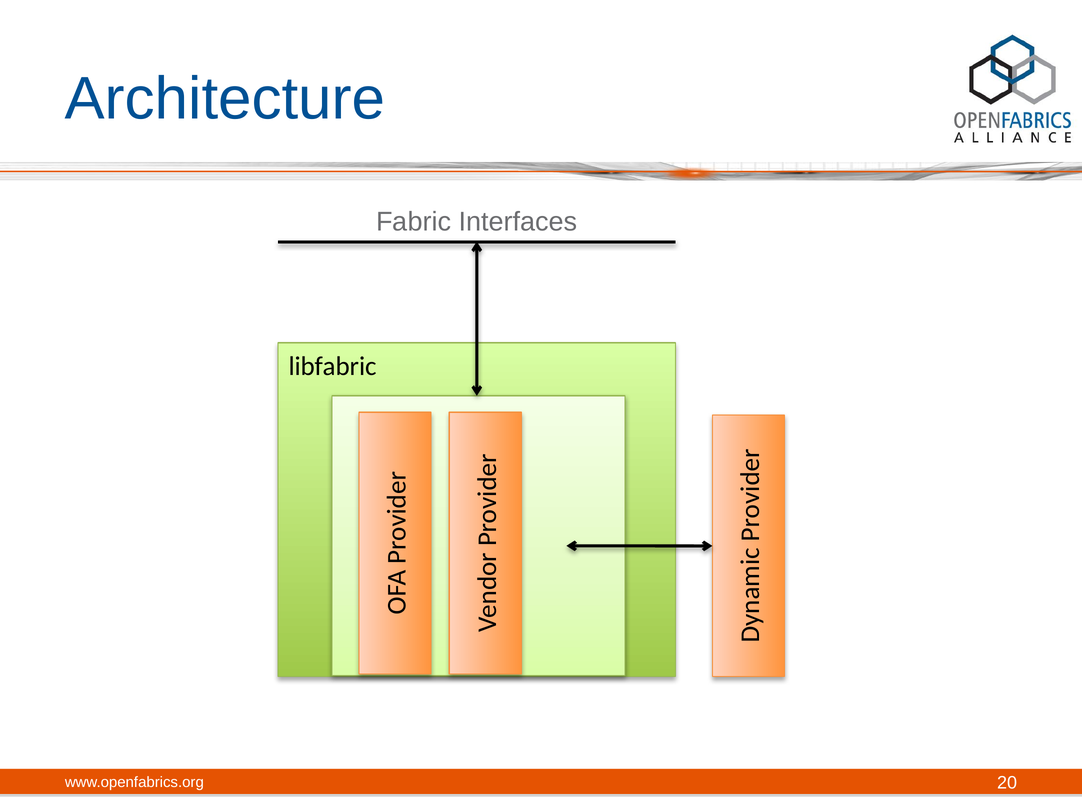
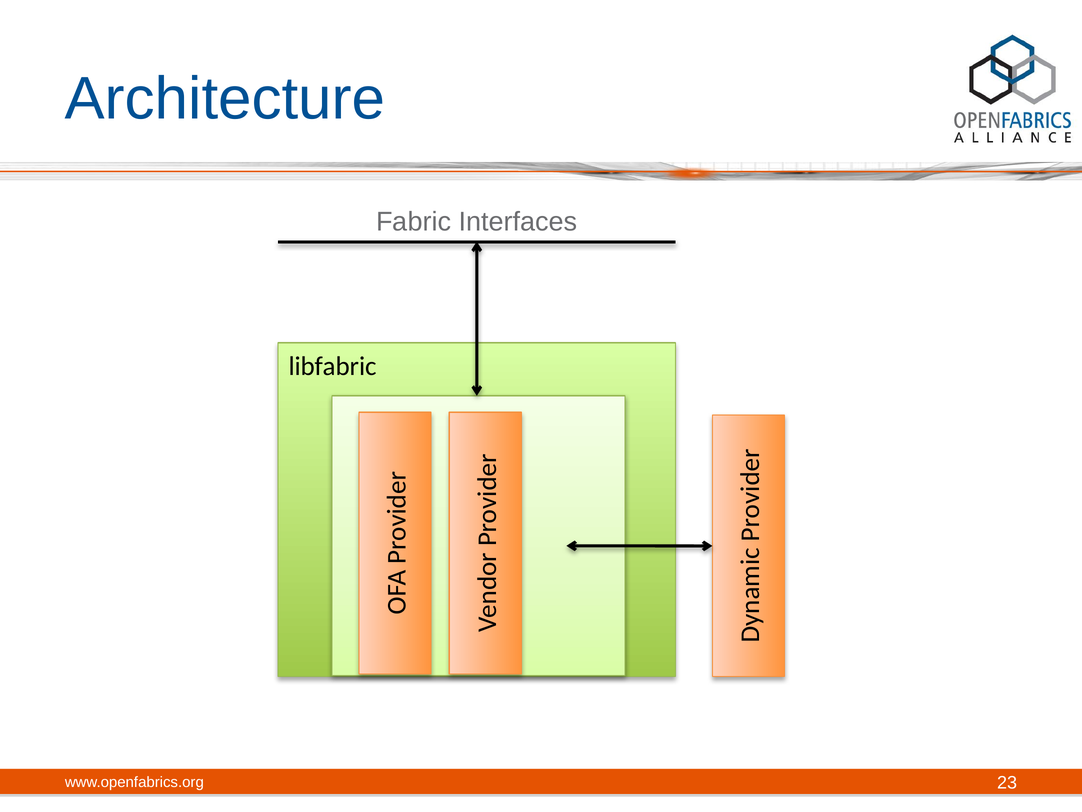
20: 20 -> 23 (1007, 782)
